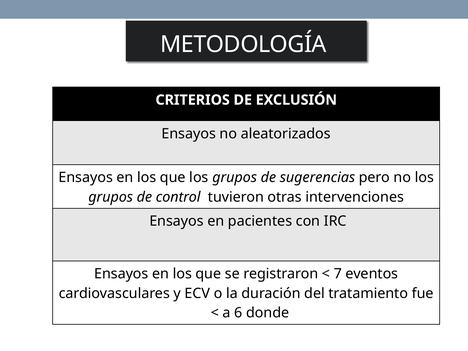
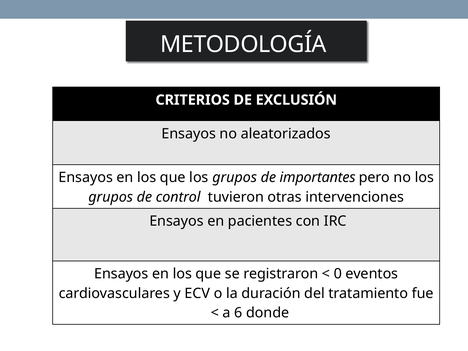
sugerencias: sugerencias -> importantes (318, 177)
7: 7 -> 0 (338, 274)
